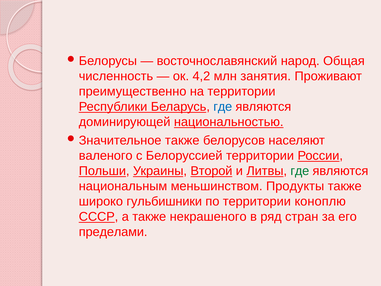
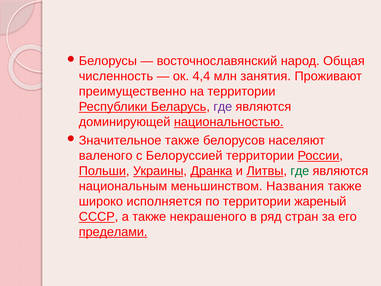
4,2: 4,2 -> 4,4 (201, 76)
где colour: blue -> purple (223, 107)
Второй: Второй -> Дранка (211, 171)
Продукты: Продукты -> Названия (295, 186)
гульбишники: гульбишники -> исполняется (164, 201)
коноплю: коноплю -> жареный (320, 201)
пределами underline: none -> present (113, 232)
